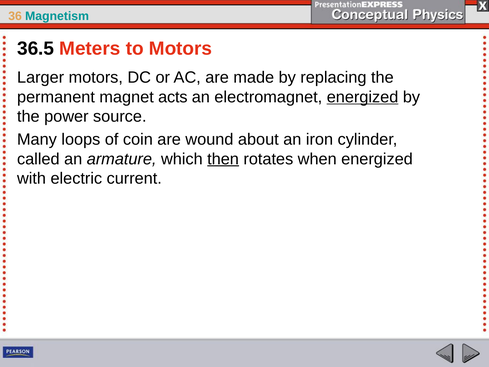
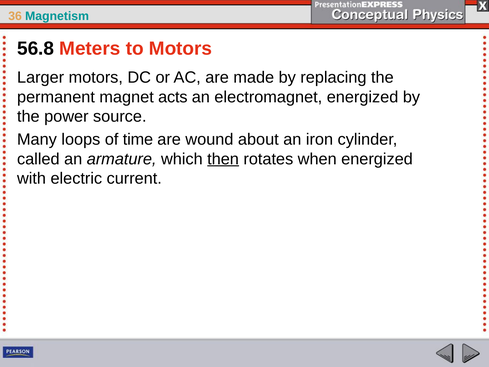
36.5: 36.5 -> 56.8 (36, 49)
energized underline: present -> none (363, 97)
coin: coin -> time (138, 139)
